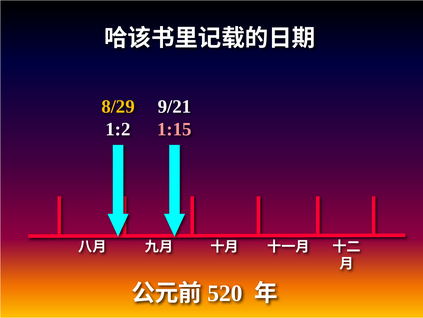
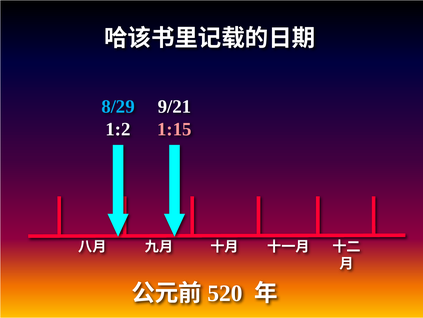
8/29 colour: yellow -> light blue (118, 106)
